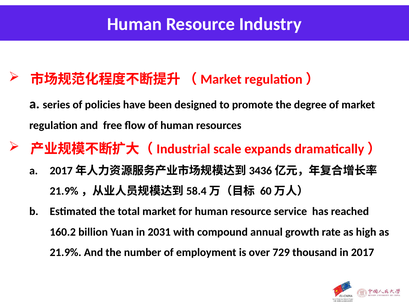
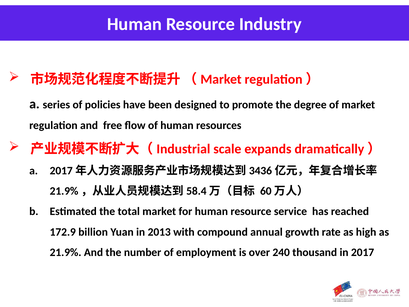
160.2: 160.2 -> 172.9 (63, 232)
2031: 2031 -> 2013 (159, 232)
729: 729 -> 240 (281, 252)
